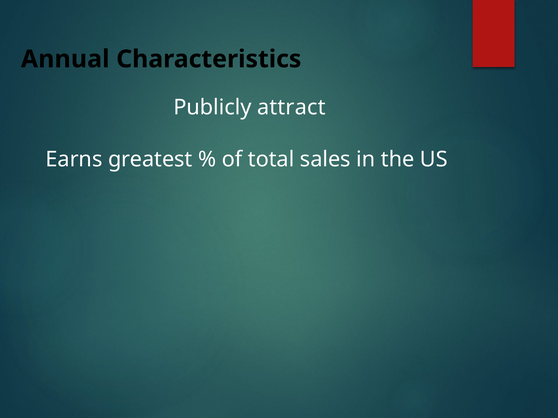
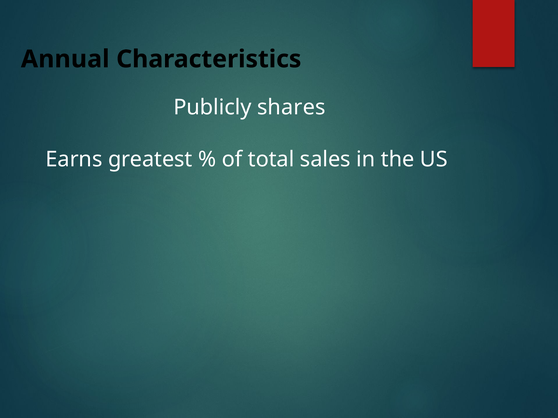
attract: attract -> shares (291, 108)
